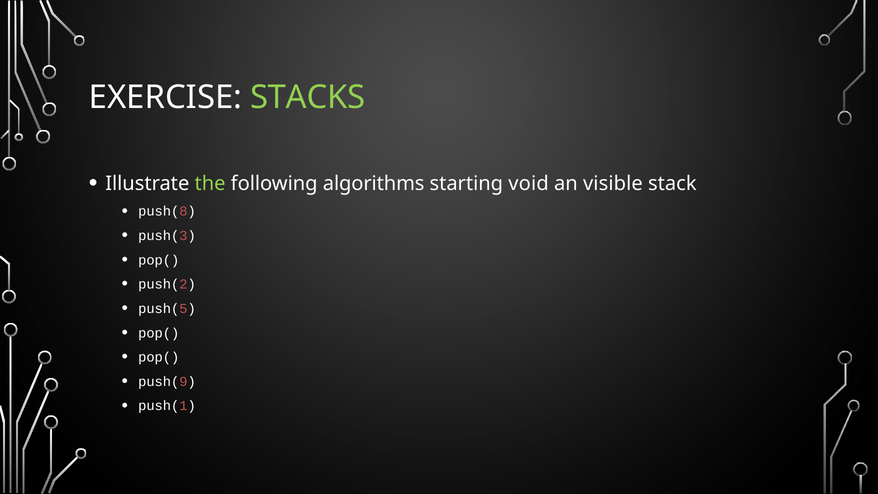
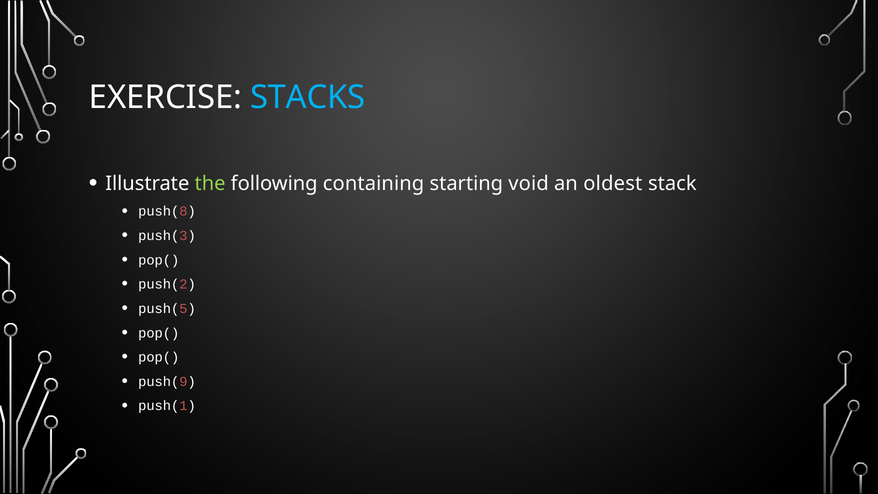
STACKS colour: light green -> light blue (308, 98)
algorithms: algorithms -> containing (374, 184)
visible: visible -> oldest (613, 184)
